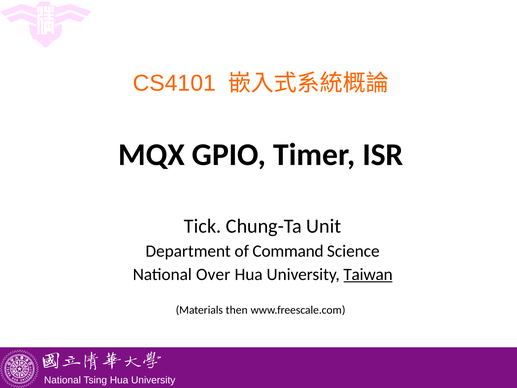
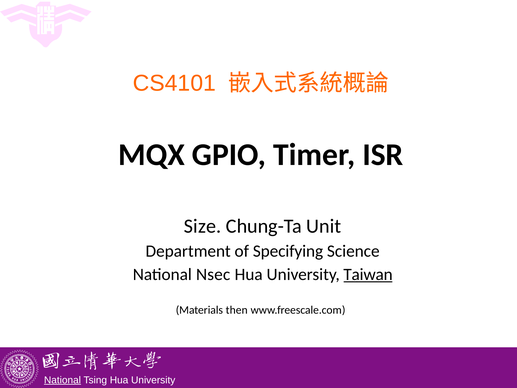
Tick: Tick -> Size (203, 226)
Command: Command -> Specifying (288, 251)
Over: Over -> Nsec (213, 274)
National underline: none -> present (63, 380)
